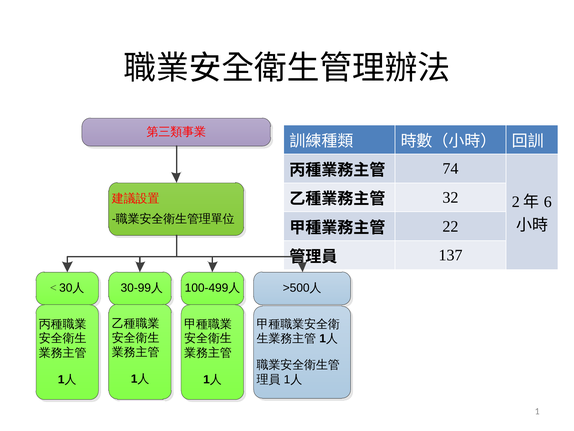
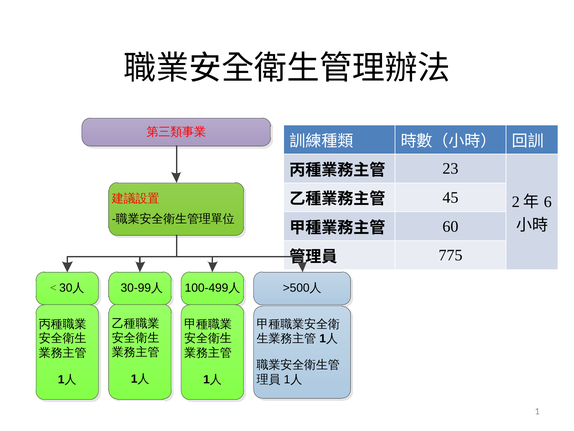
74: 74 -> 23 (450, 168)
32: 32 -> 45 (450, 197)
22: 22 -> 60 (450, 226)
137: 137 -> 775 (451, 255)
